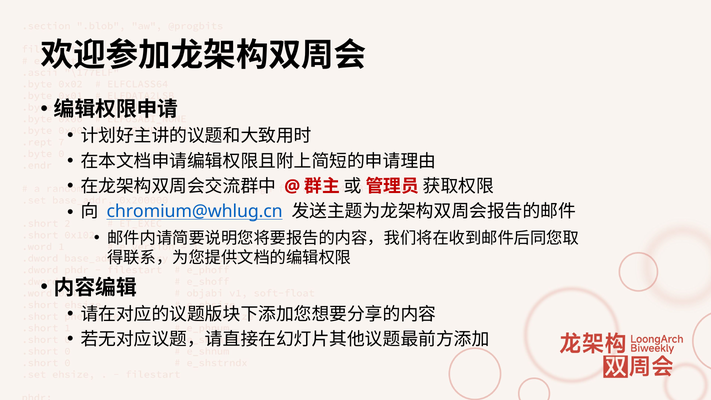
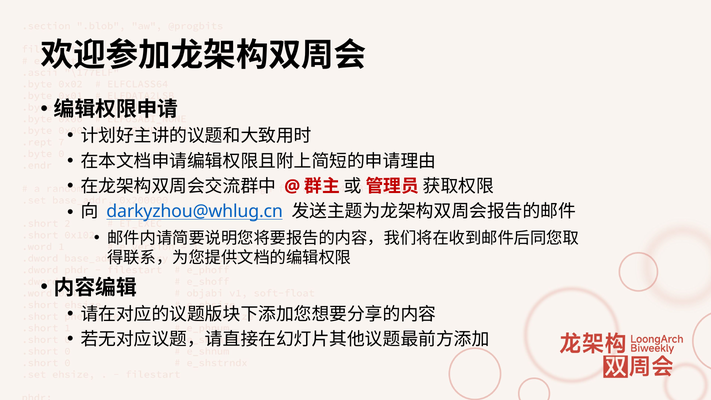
chromium@whlug.cn: chromium@whlug.cn -> darkyzhou@whlug.cn (195, 211)
